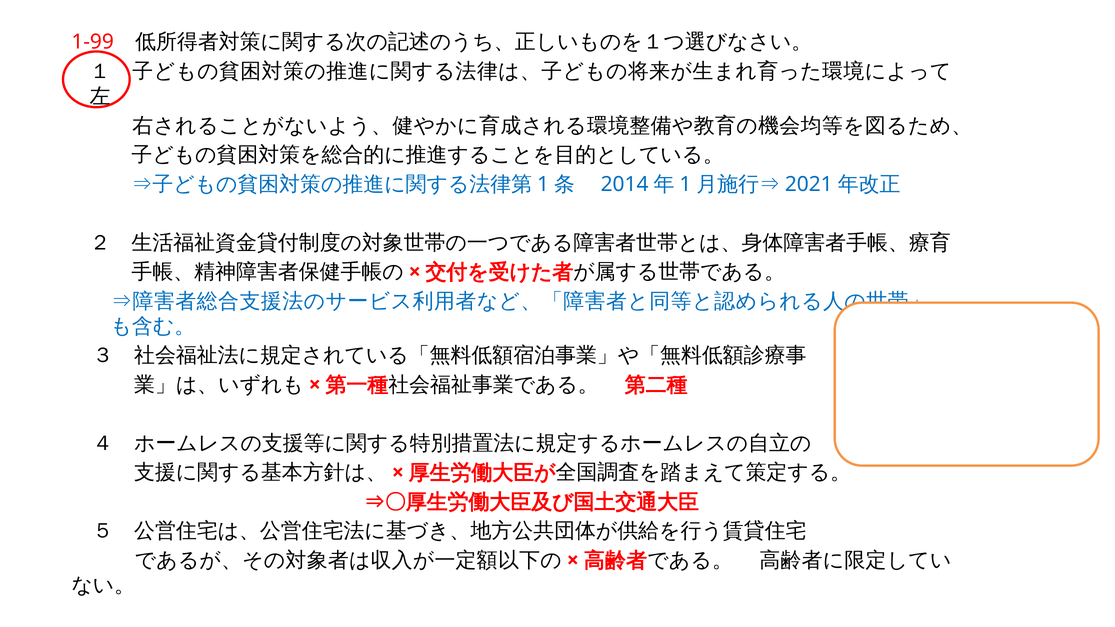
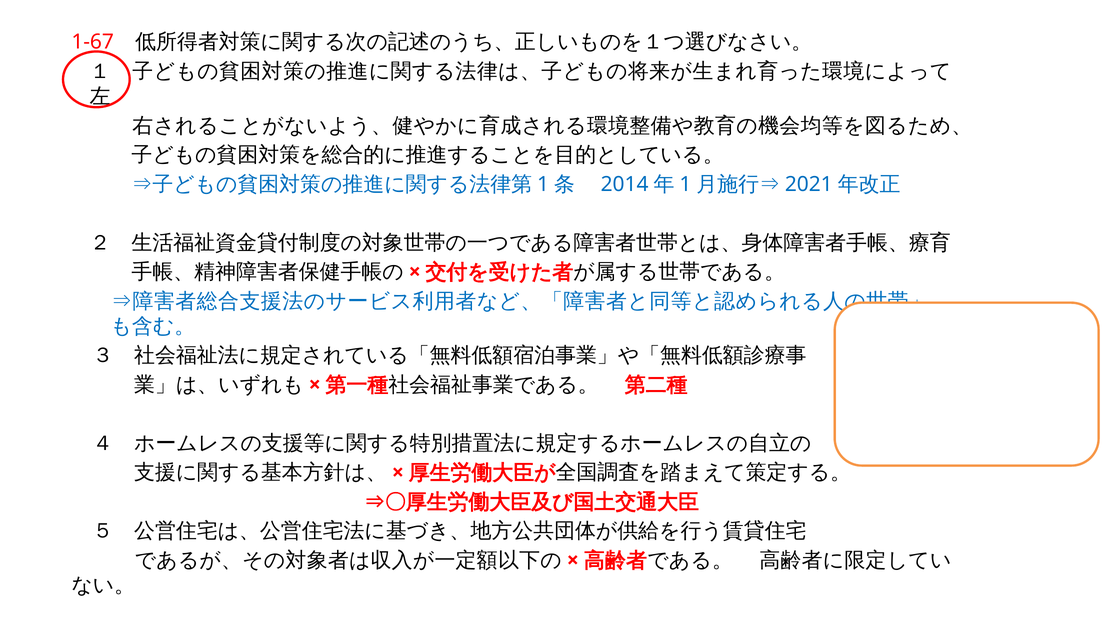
1-99: 1-99 -> 1-67 (93, 42)
